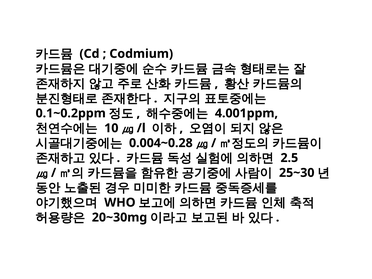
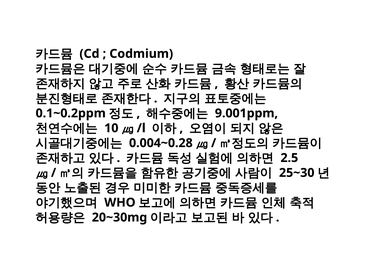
4.001ppm: 4.001ppm -> 9.001ppm (246, 113)
